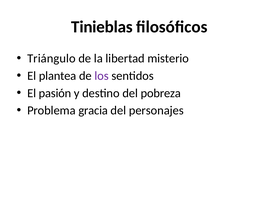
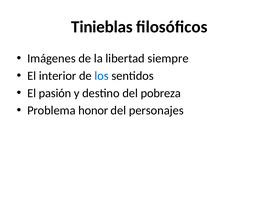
Triángulo: Triángulo -> Imágenes (51, 59)
misterio: misterio -> siempre (168, 59)
plantea: plantea -> interior (58, 76)
los colour: purple -> blue (102, 76)
gracia: gracia -> honor (93, 111)
